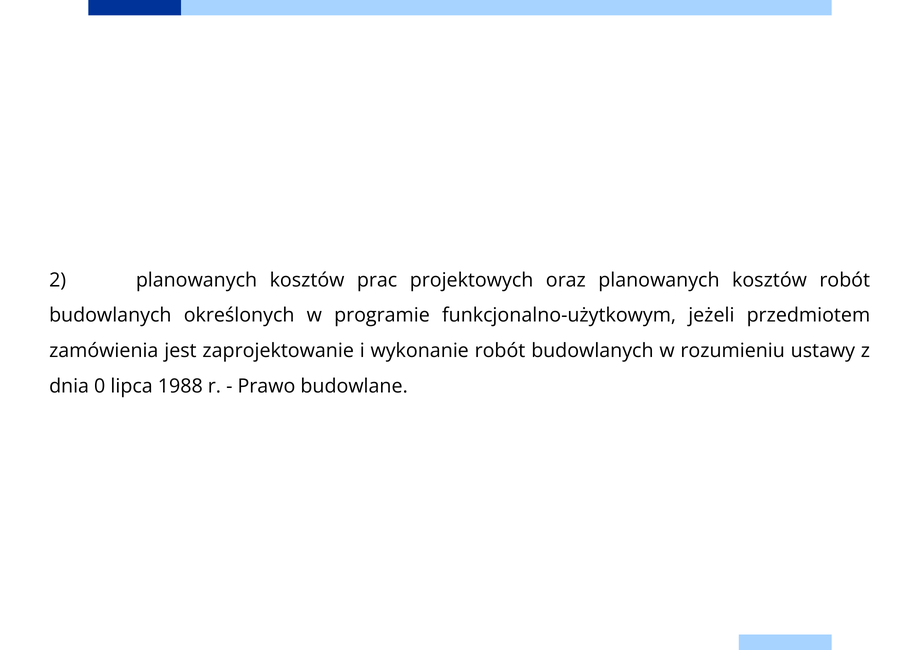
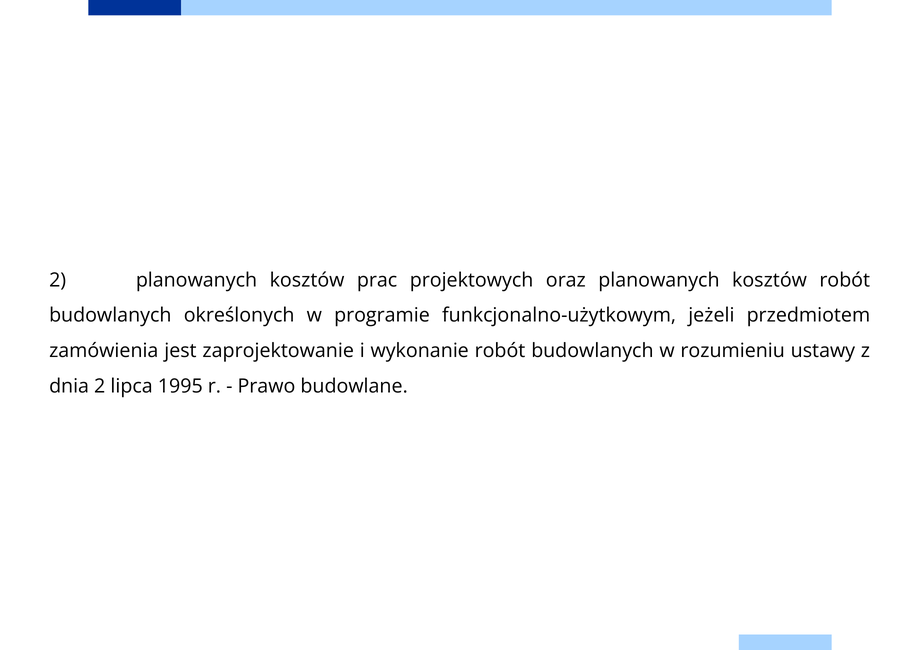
dnia 0: 0 -> 2 (100, 386)
1988: 1988 -> 1995 (180, 386)
